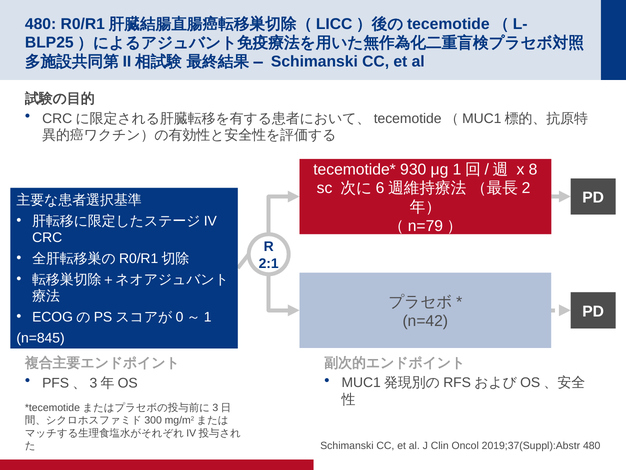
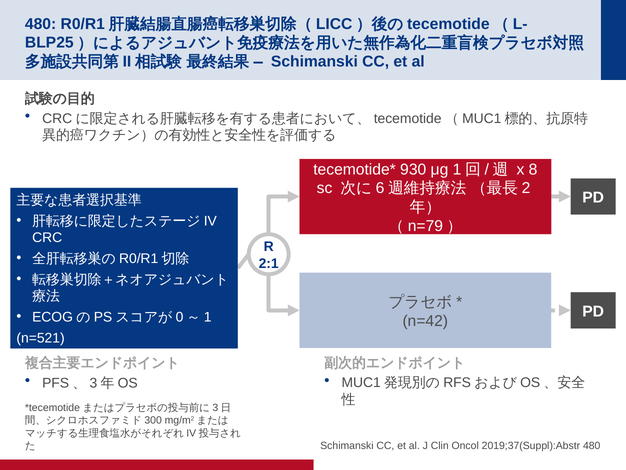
n=845: n=845 -> n=521 (41, 338)
